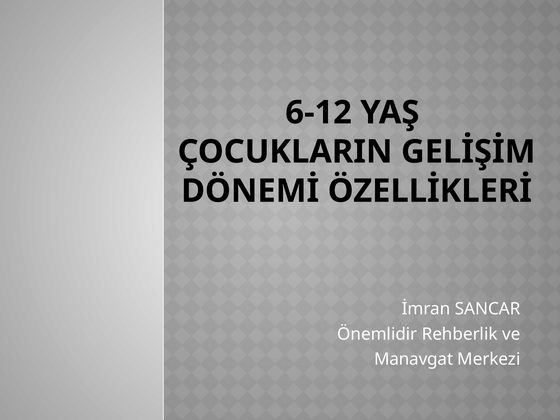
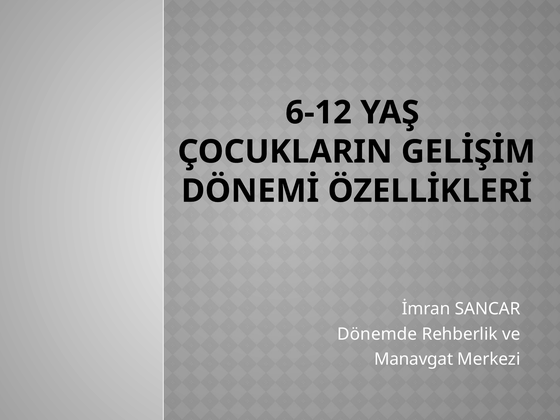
Önemlidir: Önemlidir -> Dönemde (377, 334)
